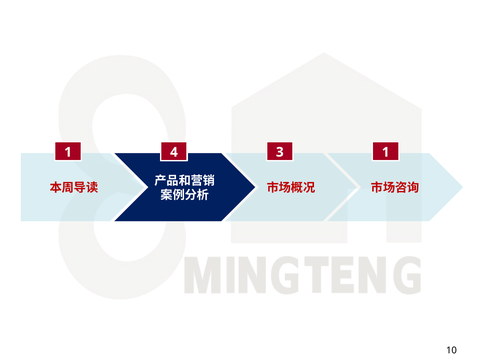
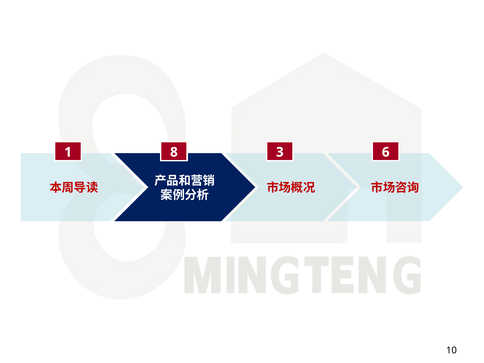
4: 4 -> 8 (174, 152)
3 1: 1 -> 6 (386, 152)
